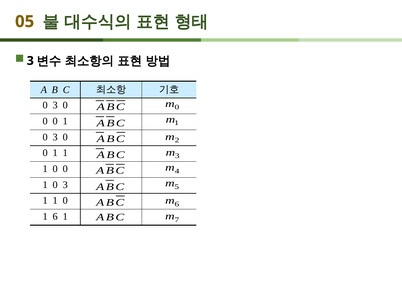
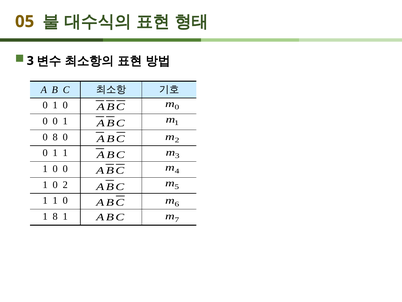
3: 3 -> 1 (55, 105)
3: 3 -> 8 (55, 137)
3: 3 -> 2 (65, 184)
1 6: 6 -> 8 (55, 216)
